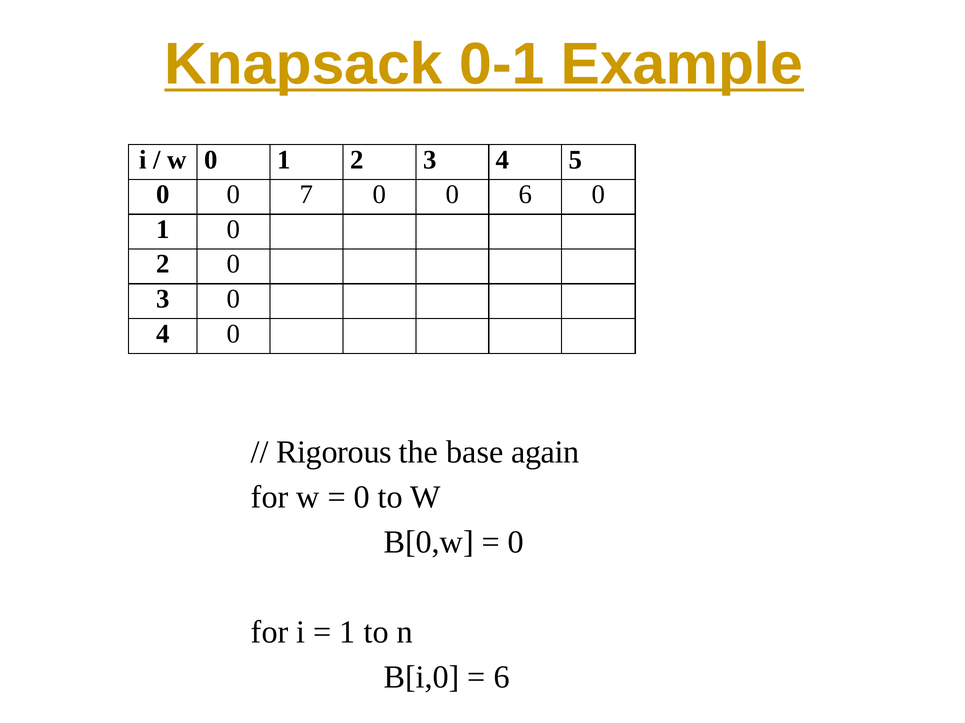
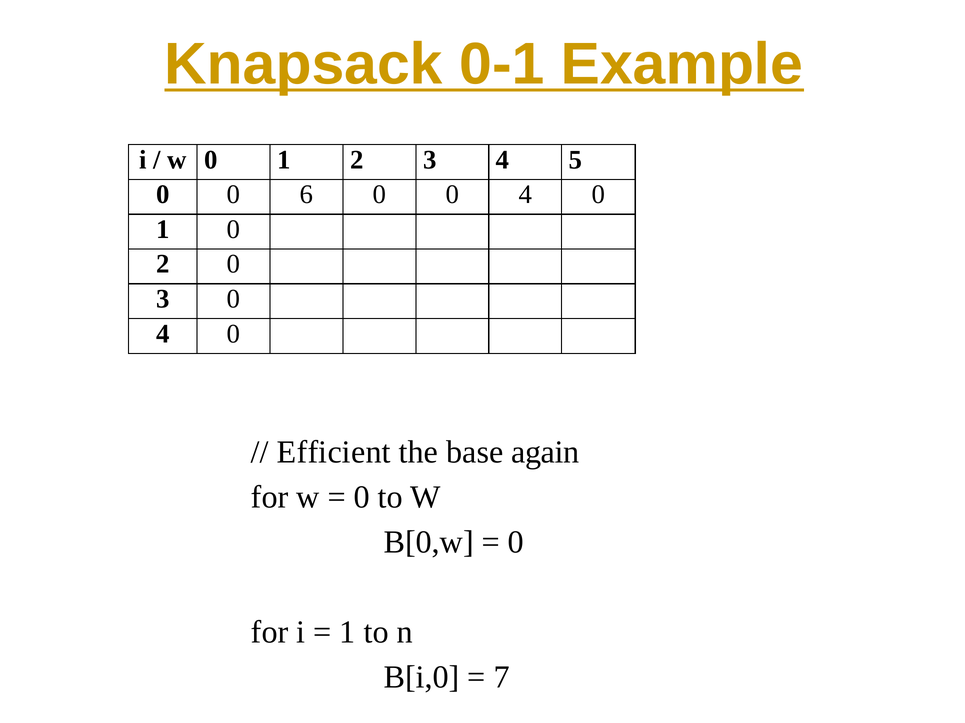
7: 7 -> 6 (307, 195)
0 0 6: 6 -> 4 (525, 195)
Rigorous: Rigorous -> Efficient (334, 453)
6: 6 -> 7 (502, 678)
